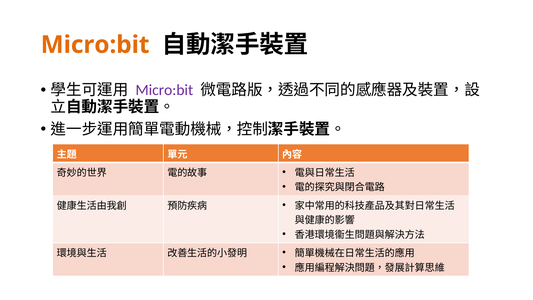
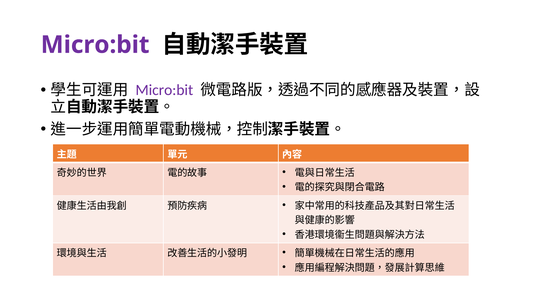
Micro:bit colour: orange -> purple (95, 45)
